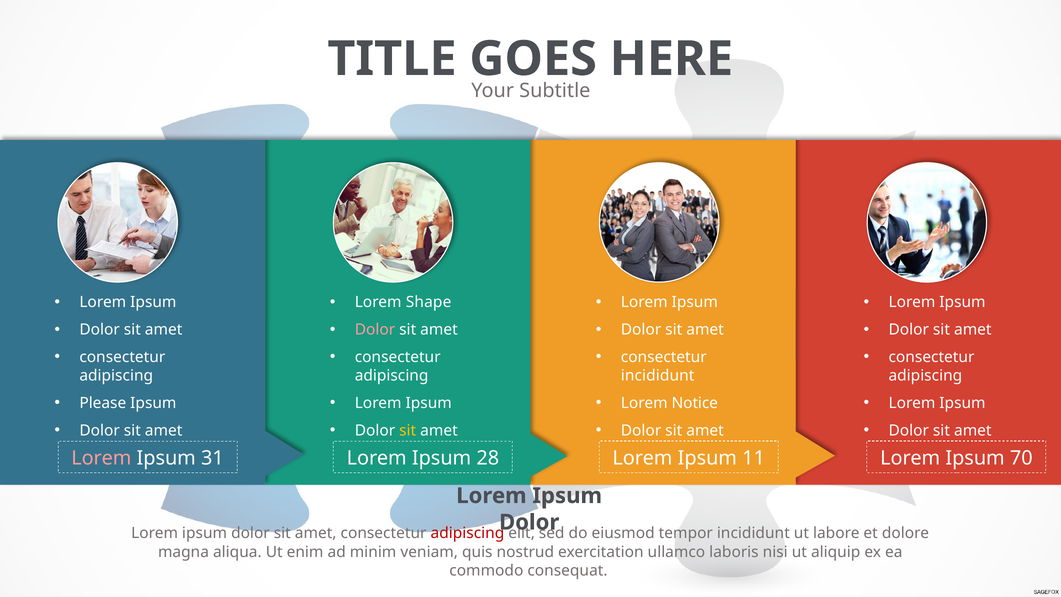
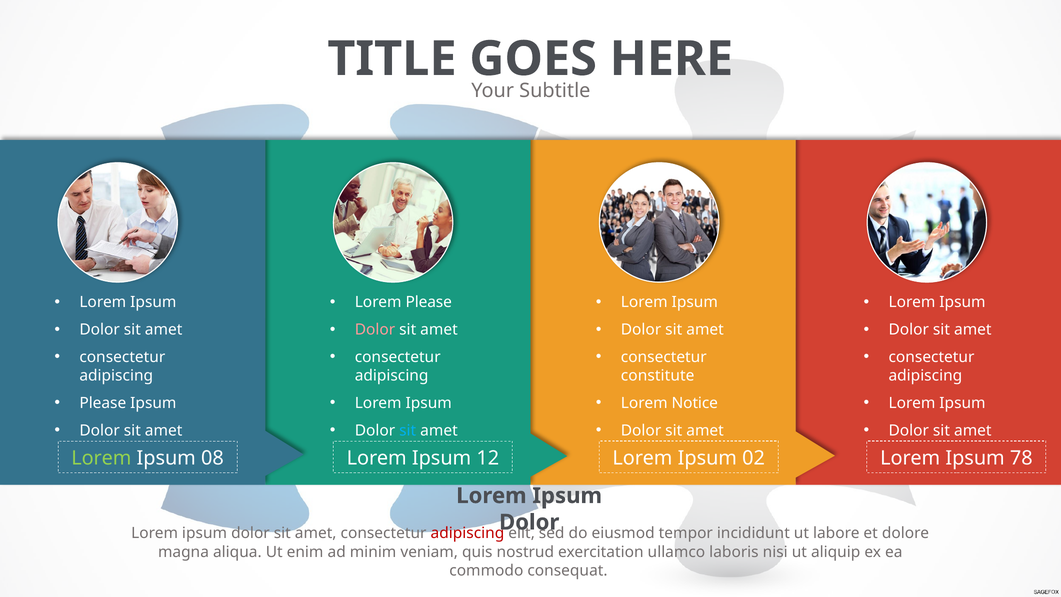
Lorem Shape: Shape -> Please (429, 302)
incididunt: incididunt -> constitute (658, 376)
sit colour: yellow -> light blue (408, 430)
Lorem colour: pink -> light green (101, 458)
31: 31 -> 08 (212, 458)
28: 28 -> 12 (488, 458)
11: 11 -> 02 (754, 458)
70: 70 -> 78 (1021, 458)
